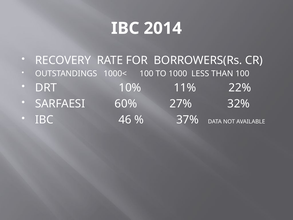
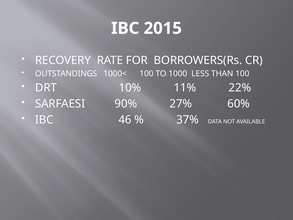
2014: 2014 -> 2015 (163, 28)
60%: 60% -> 90% (126, 104)
32%: 32% -> 60% (239, 104)
